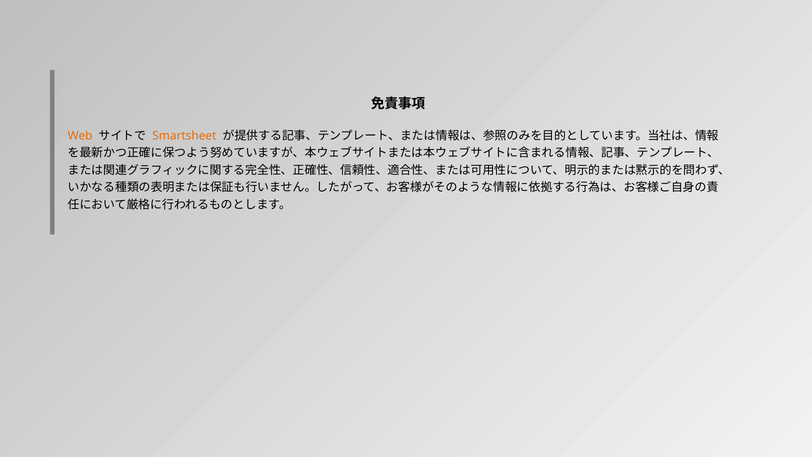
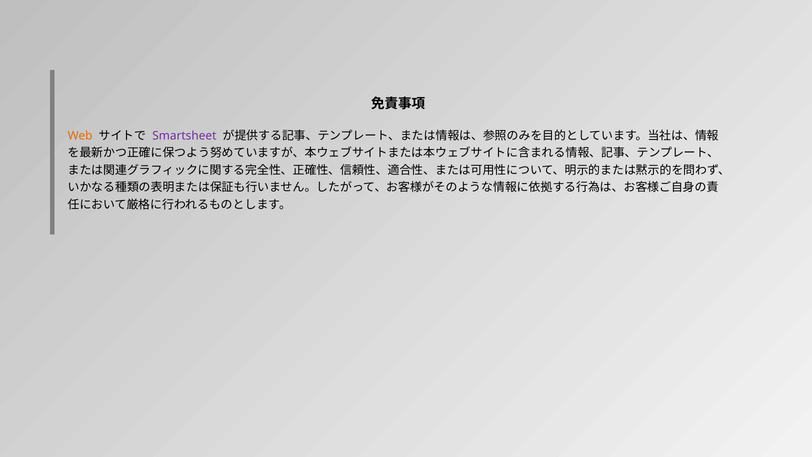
Smartsheet colour: orange -> purple (184, 136)
